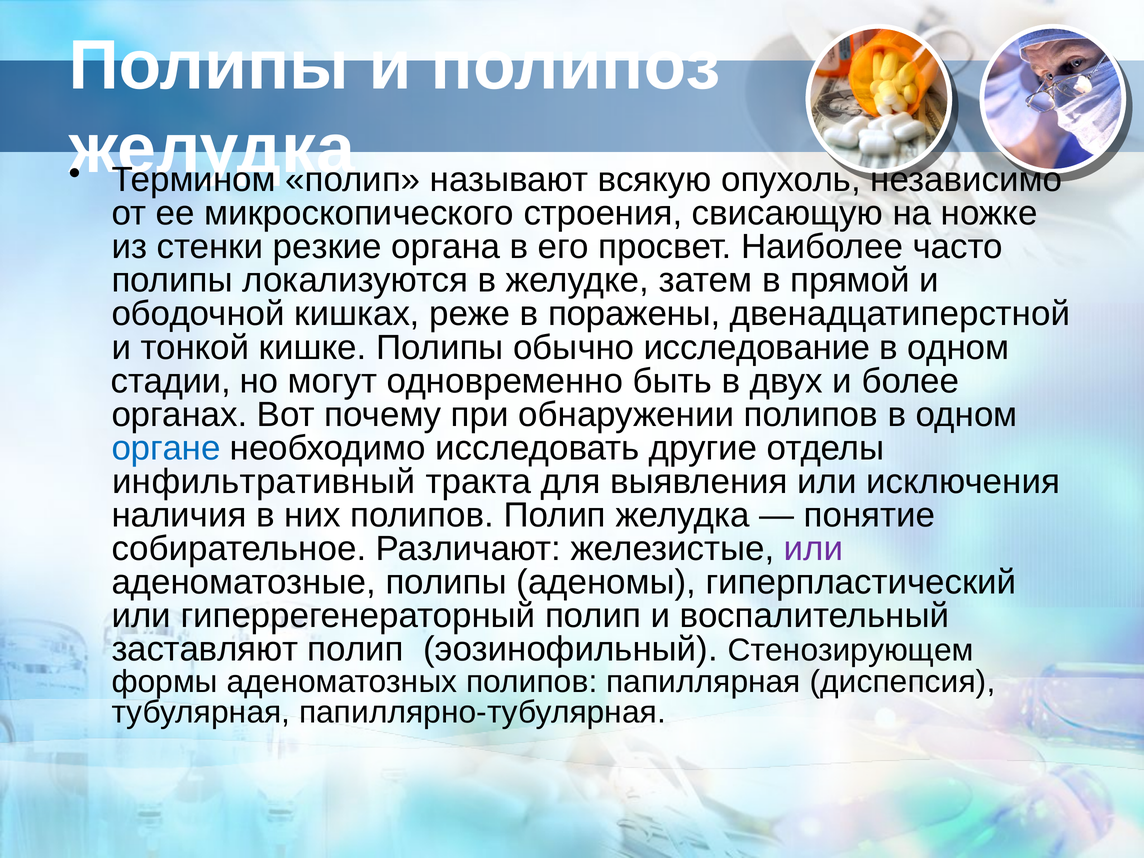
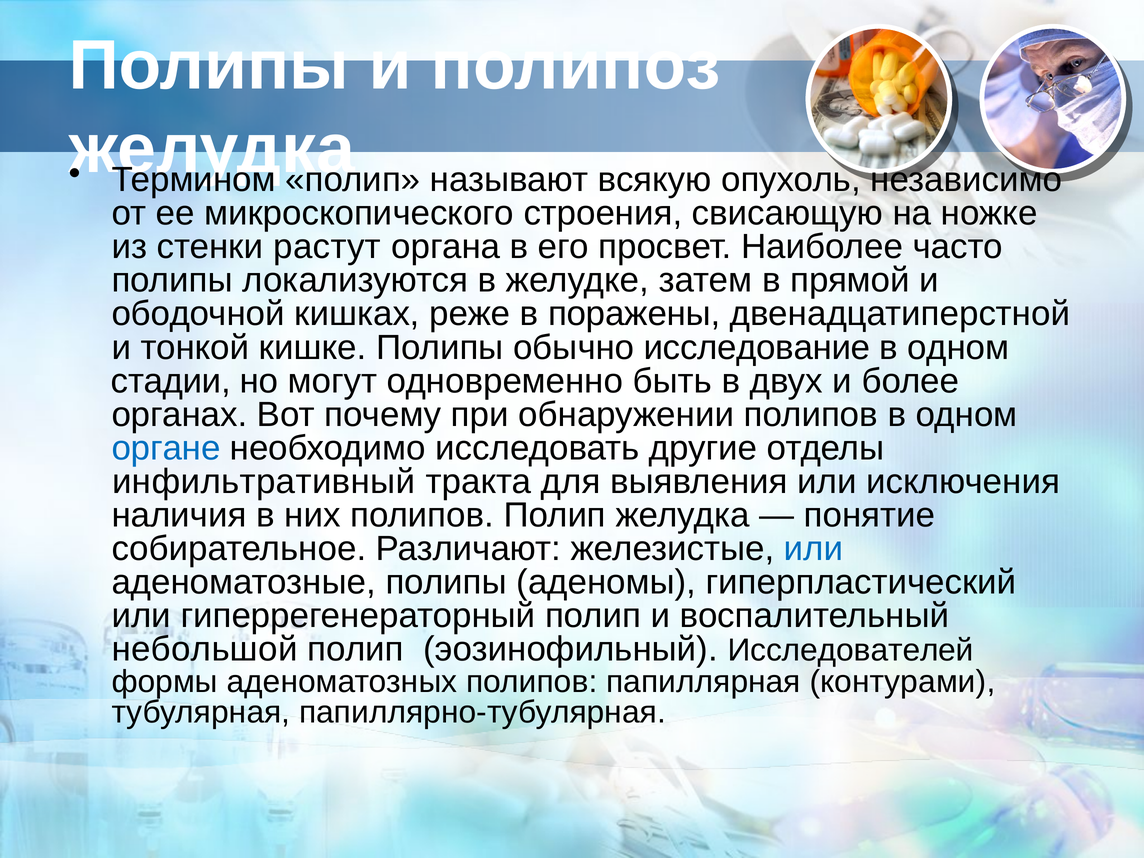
резкие: резкие -> растут (327, 247)
или colour: purple -> blue (814, 549)
заставляют: заставляют -> небольшой (205, 649)
Стенозирующем: Стенозирующем -> Исследователей (851, 651)
диспепсия: диспепсия -> контурами (902, 682)
